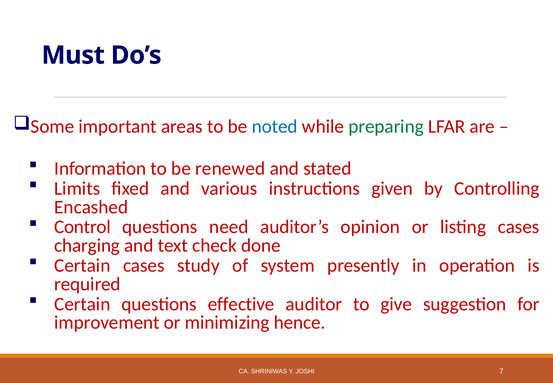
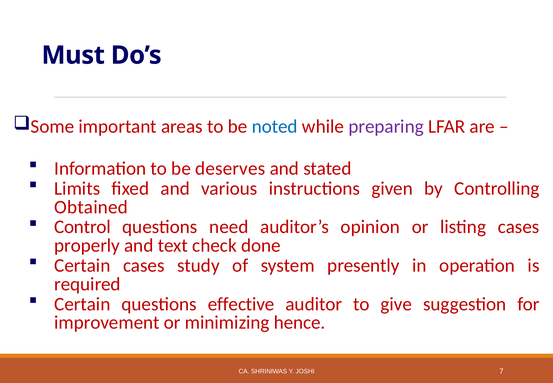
preparing colour: green -> purple (386, 127)
renewed: renewed -> deserves (230, 168)
Encashed: Encashed -> Obtained (91, 207)
charging: charging -> properly (87, 246)
